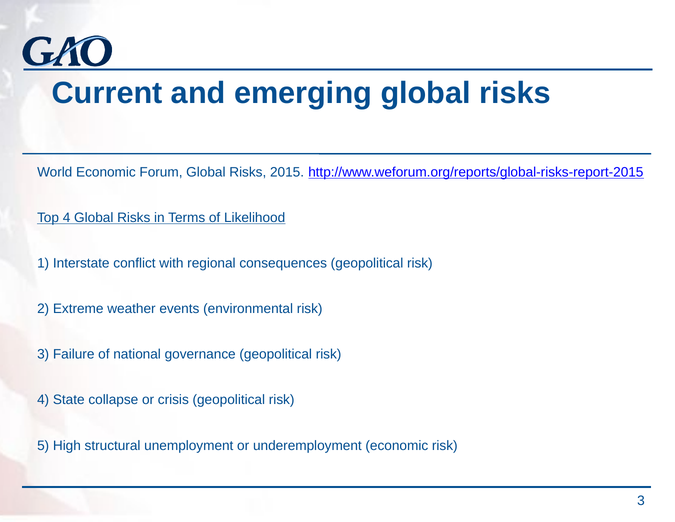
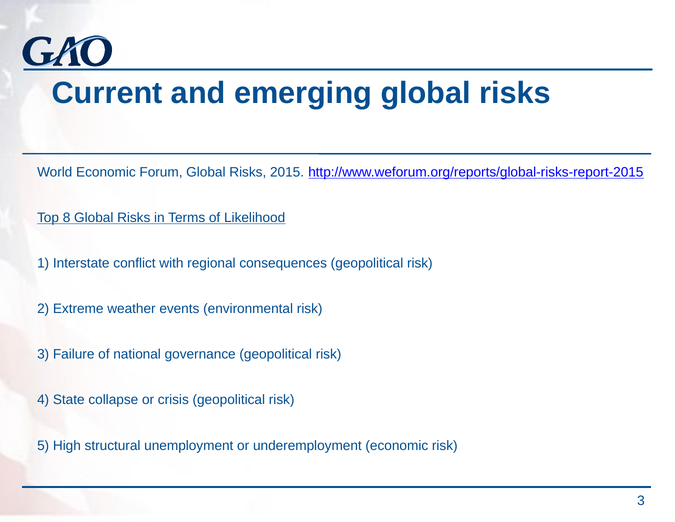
Top 4: 4 -> 8 (67, 218)
